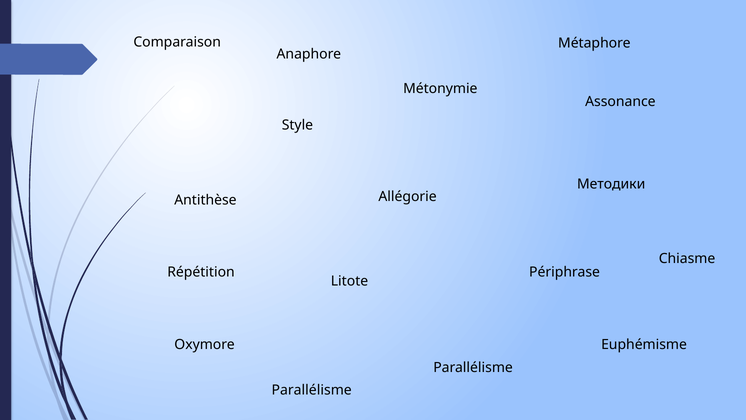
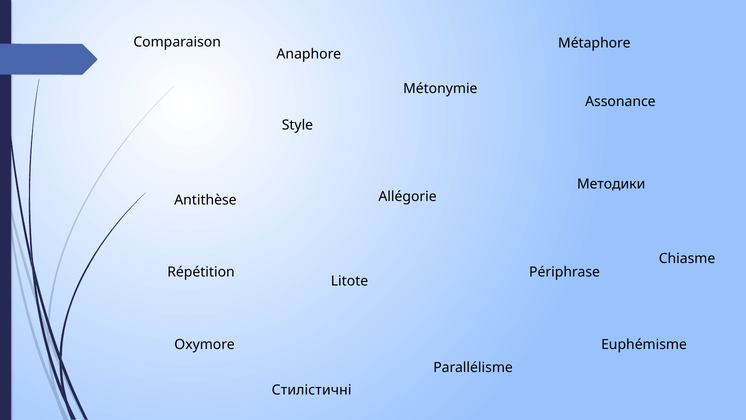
Parallélisme: Parallélisme -> Стилістичні (312, 390)
